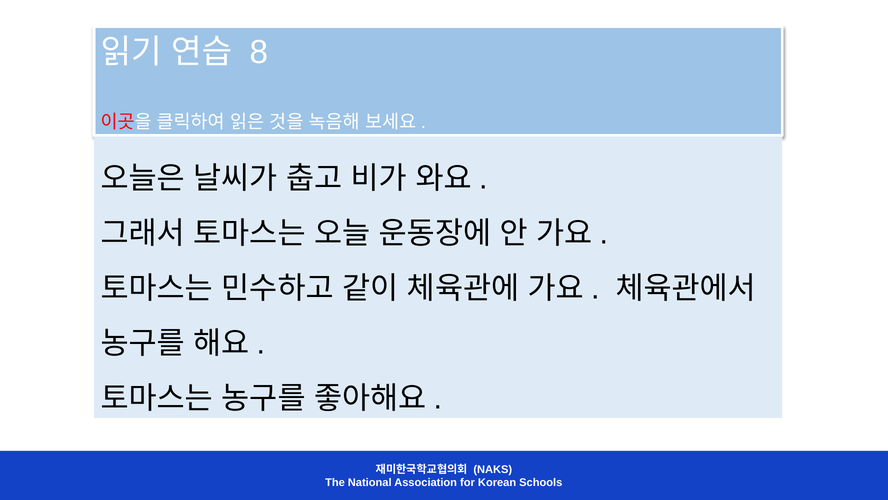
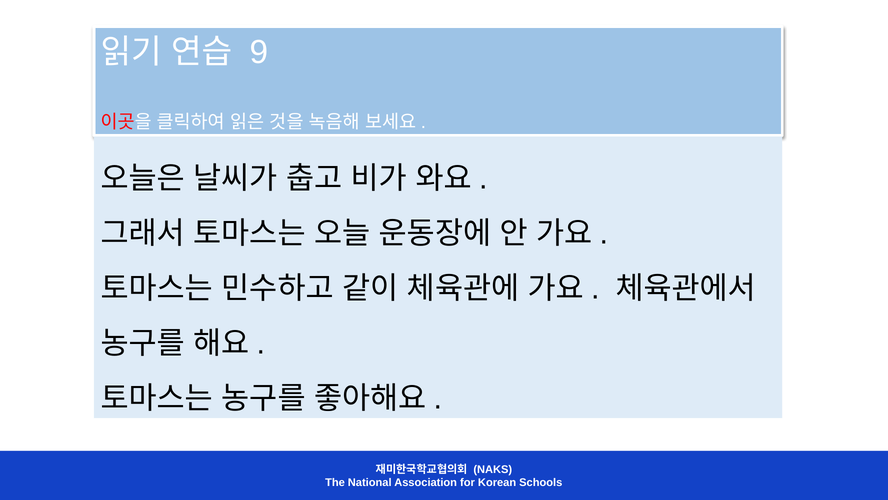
8: 8 -> 9 (259, 52)
